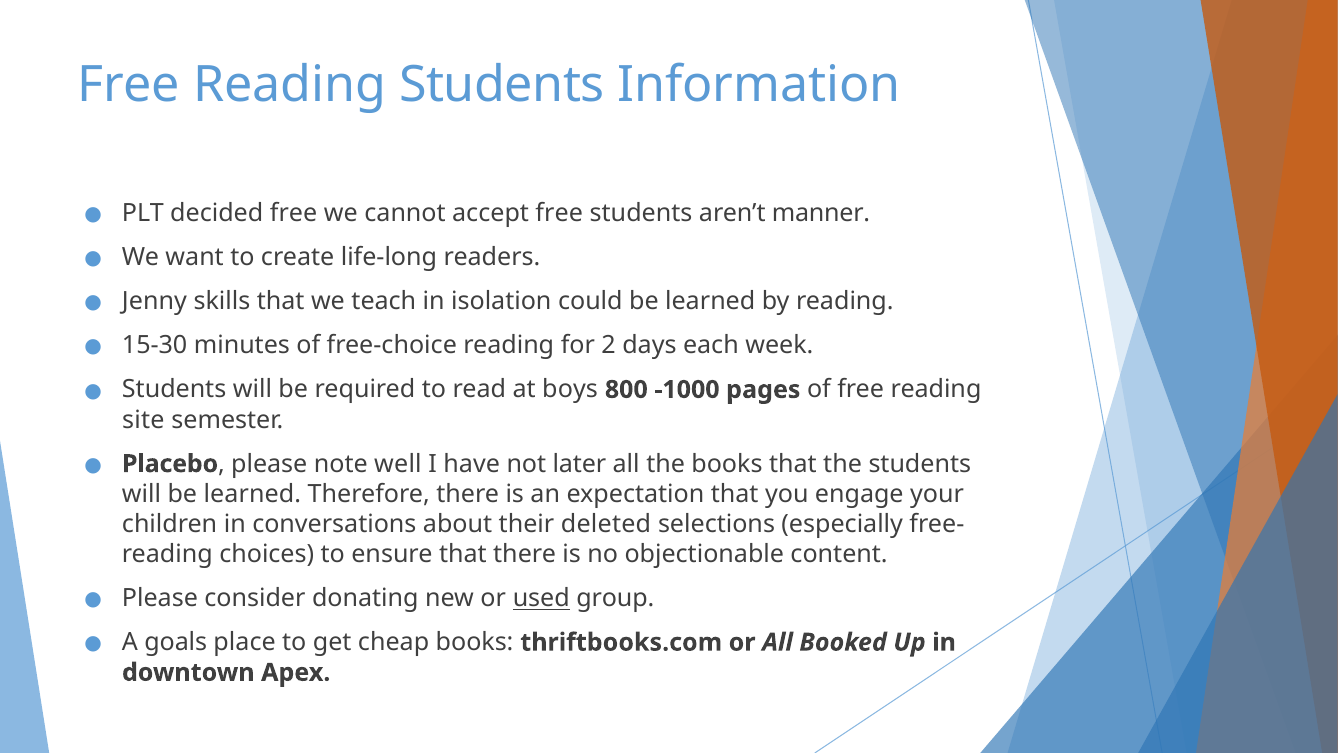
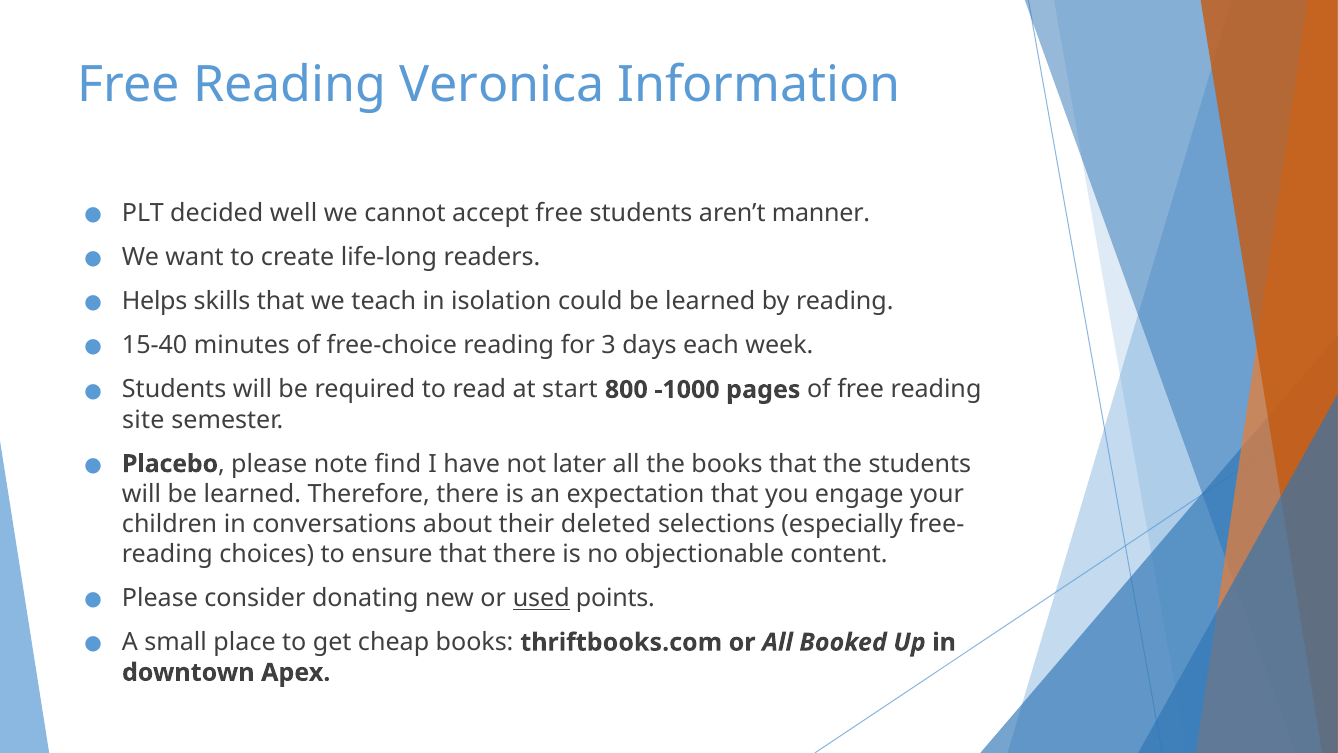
Reading Students: Students -> Veronica (502, 85)
decided free: free -> well (294, 213)
Jenny: Jenny -> Helps (155, 301)
15-30: 15-30 -> 15-40 (155, 345)
2: 2 -> 3 (609, 345)
boys: boys -> start (570, 389)
well: well -> find (398, 464)
group: group -> points (615, 598)
goals: goals -> small (176, 642)
